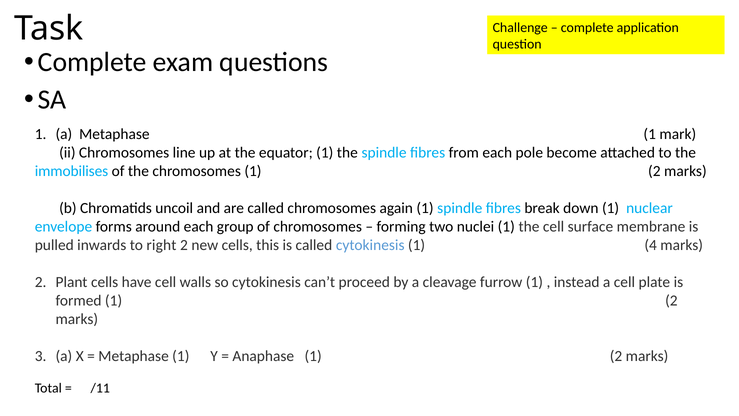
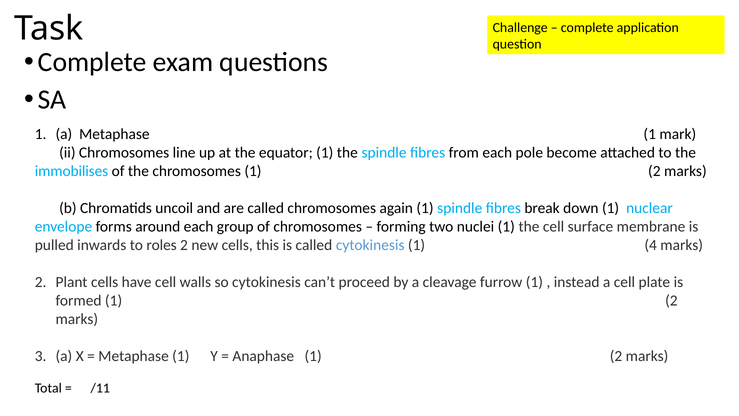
right: right -> roles (162, 245)
